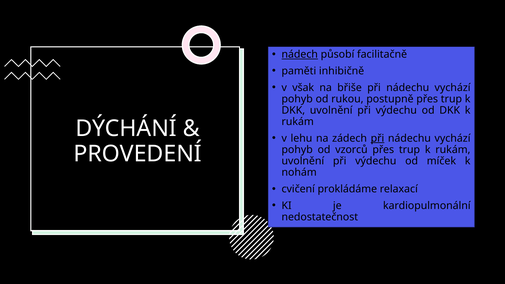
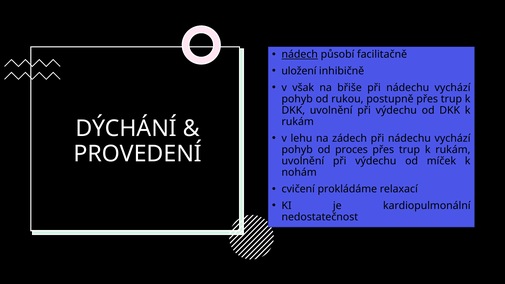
paměti: paměti -> uložení (299, 71)
při underline: present -> none (377, 138)
vzorců: vzorců -> proces (352, 150)
